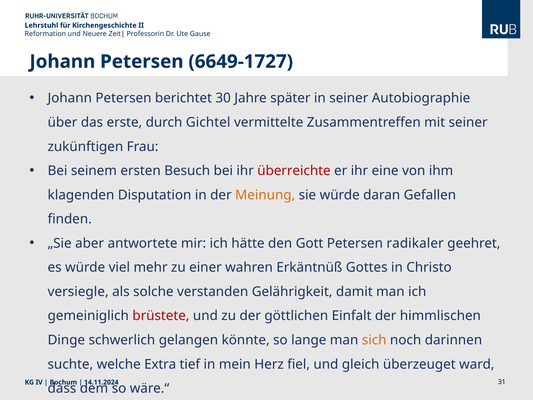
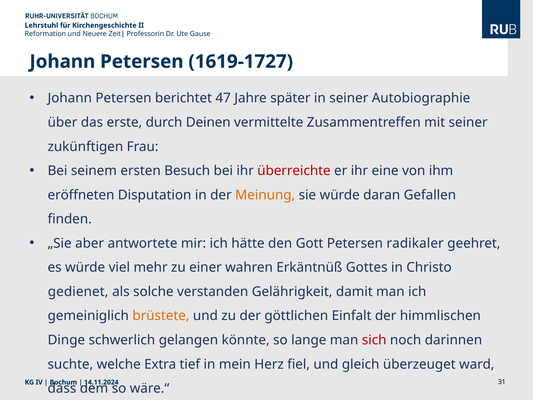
6649-1727: 6649-1727 -> 1619-1727 (241, 62)
30: 30 -> 47 (223, 98)
Gichtel: Gichtel -> Deinen (208, 122)
klagenden: klagenden -> eröffneten (81, 195)
versiegle: versiegle -> gedienet (78, 292)
brüstete colour: red -> orange (161, 316)
sich colour: orange -> red (374, 340)
